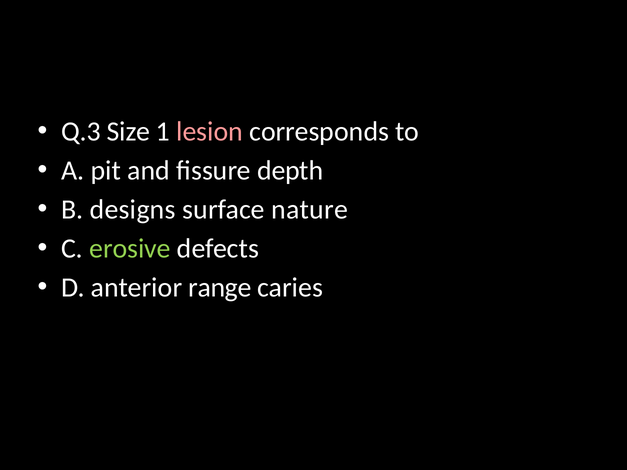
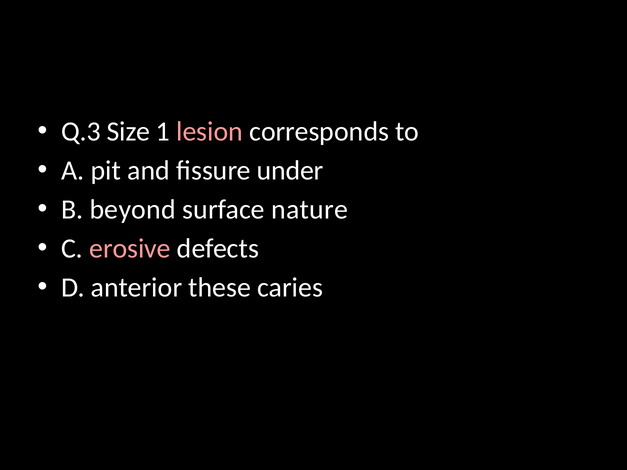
depth: depth -> under (290, 171)
designs: designs -> beyond (133, 210)
erosive colour: light green -> pink (130, 249)
range: range -> these (220, 288)
